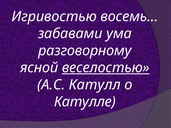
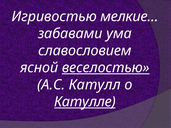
восемь…: восемь… -> мелкие… (129, 16)
разговорному: разговорному -> славословием (85, 51)
Катулле underline: none -> present (85, 102)
